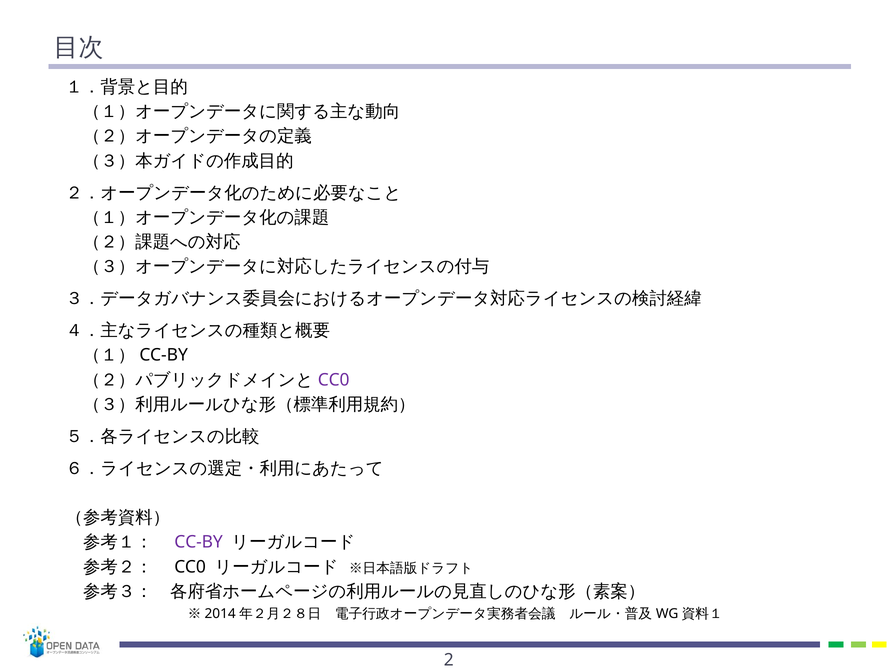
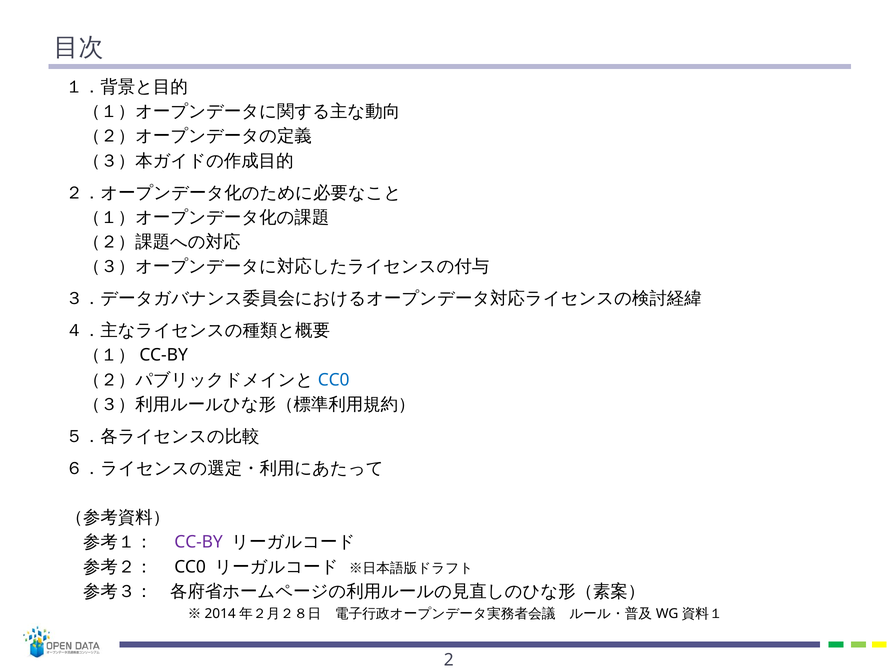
CC0 colour: purple -> blue (334, 380)
